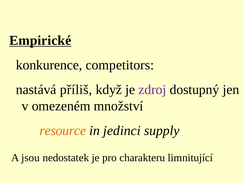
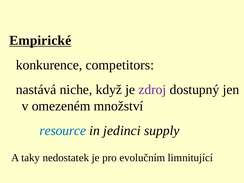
příliš: příliš -> niche (76, 90)
resource colour: orange -> blue (63, 131)
jsou: jsou -> taky (31, 158)
charakteru: charakteru -> evolučním (142, 158)
